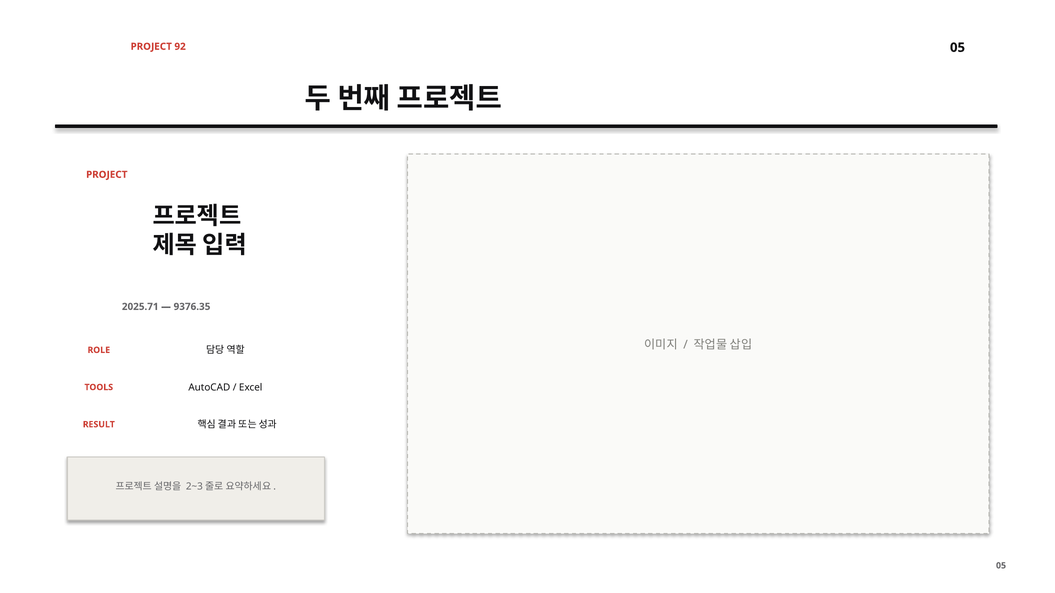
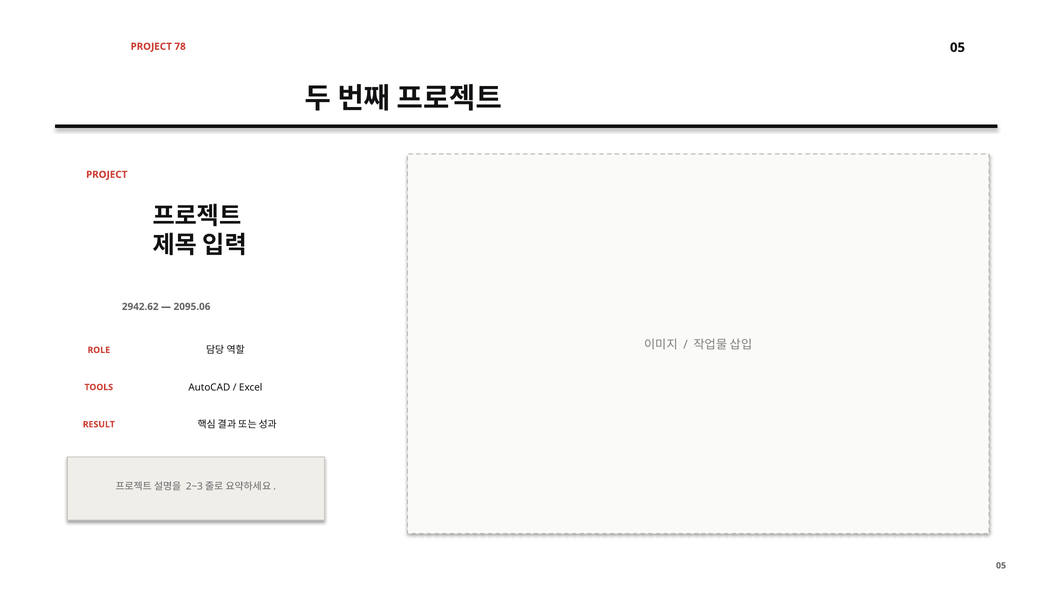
92: 92 -> 78 (180, 47)
2025.71: 2025.71 -> 2942.62 (140, 307)
9376.35: 9376.35 -> 2095.06 (192, 307)
